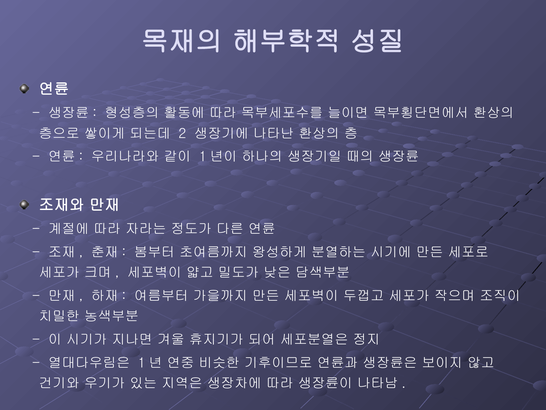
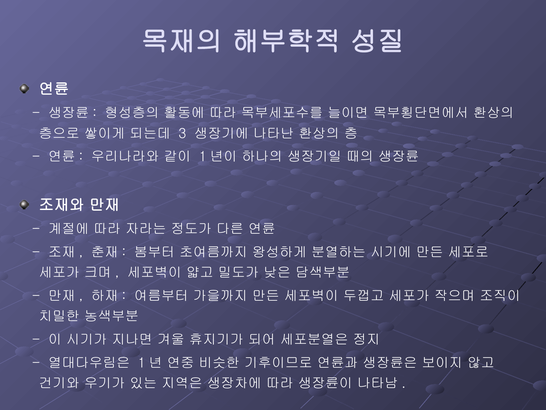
2: 2 -> 3 (182, 133)
